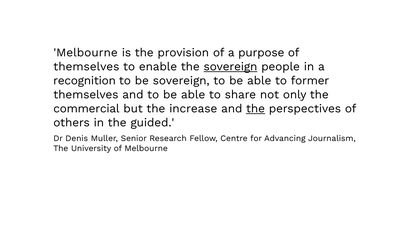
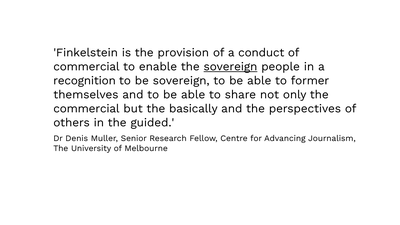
Melbourne: Melbourne -> Finkelstein (86, 53)
purpose: purpose -> conduct (261, 53)
themselves: themselves -> commercial (86, 67)
increase: increase -> basically (193, 109)
the underline: present -> none (256, 109)
